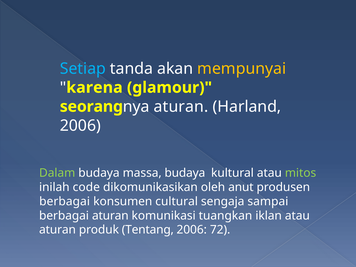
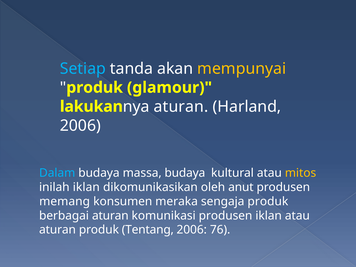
karena: karena -> produk (95, 88)
seorang: seorang -> lakukan (91, 107)
Dalam colour: light green -> light blue (57, 173)
mitos colour: light green -> yellow (301, 173)
inilah code: code -> iklan (86, 187)
berbagai: berbagai -> memang (65, 201)
cultural: cultural -> meraka (177, 201)
sengaja sampai: sampai -> produk (268, 201)
komunikasi tuangkan: tuangkan -> produsen (226, 216)
72: 72 -> 76 (220, 230)
